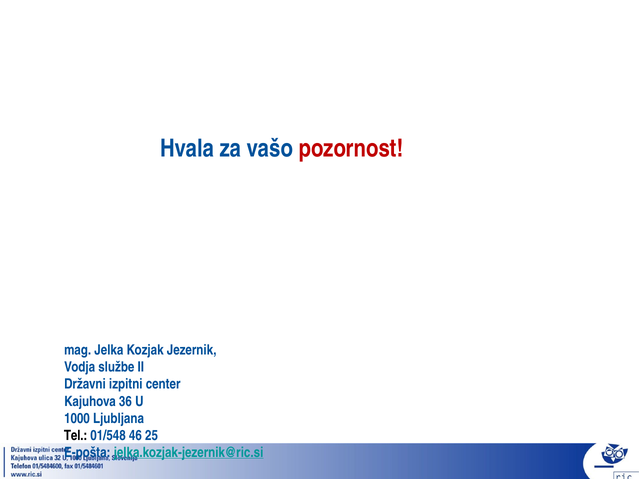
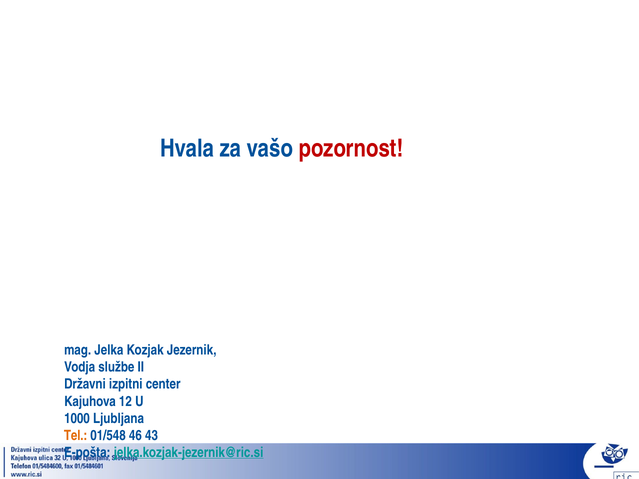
36: 36 -> 12 (125, 402)
Tel colour: black -> orange (76, 436)
25: 25 -> 43 (152, 436)
